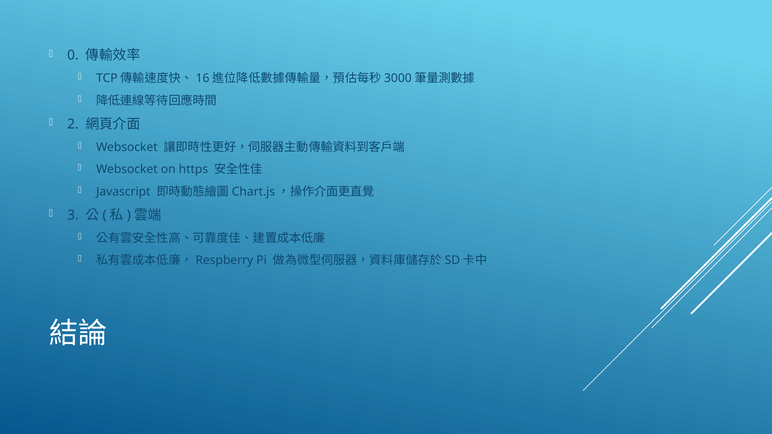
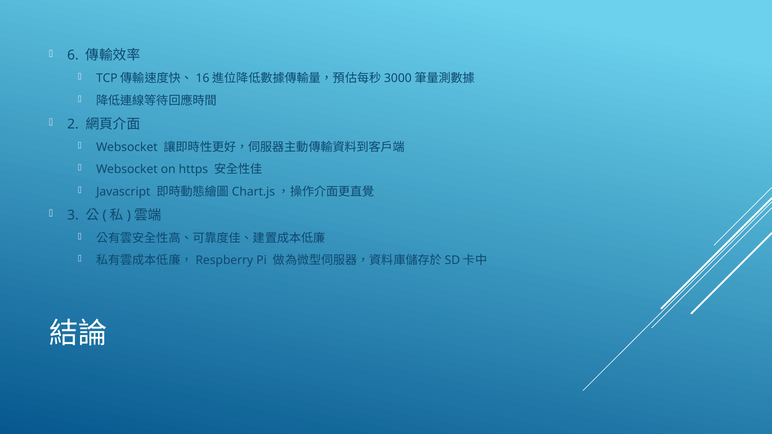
0: 0 -> 6 (73, 55)
